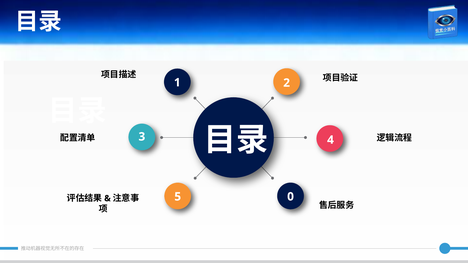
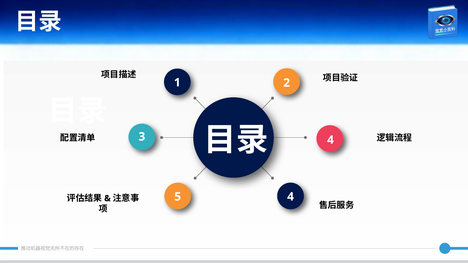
5 0: 0 -> 4 (291, 197)
